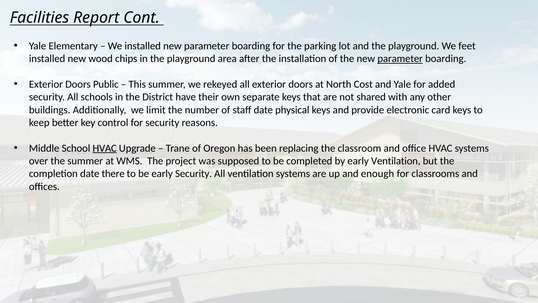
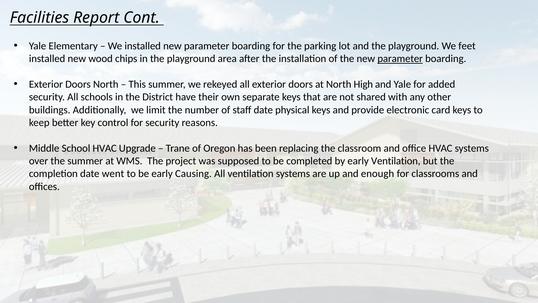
Doors Public: Public -> North (106, 84)
Cost: Cost -> High (363, 84)
HVAC underline: present -> none (105, 148)
there: there -> went (113, 174)
early Security: Security -> Causing (193, 174)
